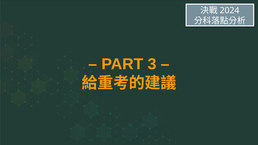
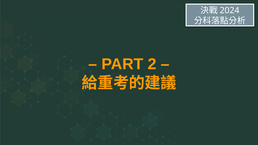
3: 3 -> 2 (152, 64)
